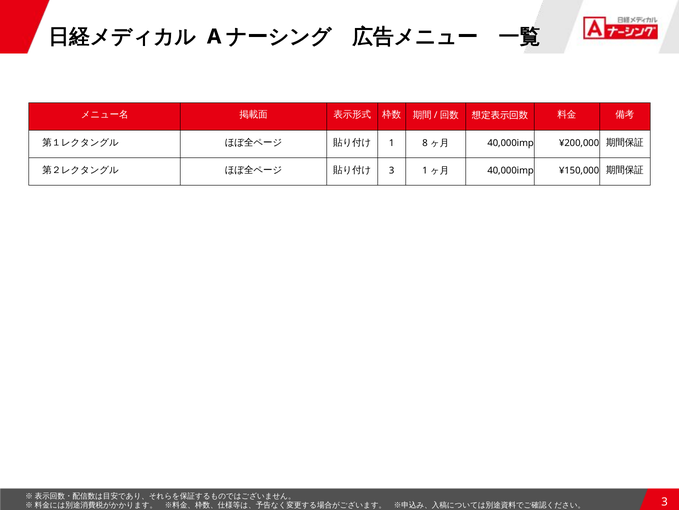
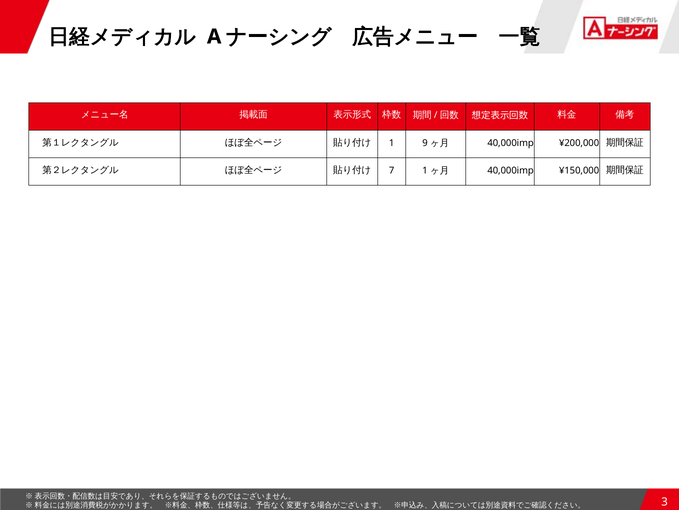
8: 8 -> 9 (425, 143)
3: 3 -> 7 (392, 170)
